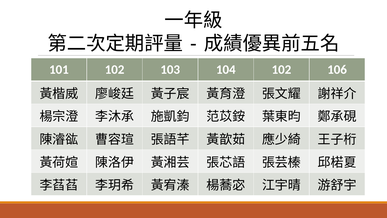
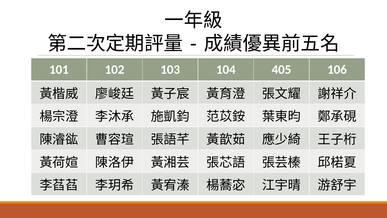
104 102: 102 -> 405 (281, 70)
